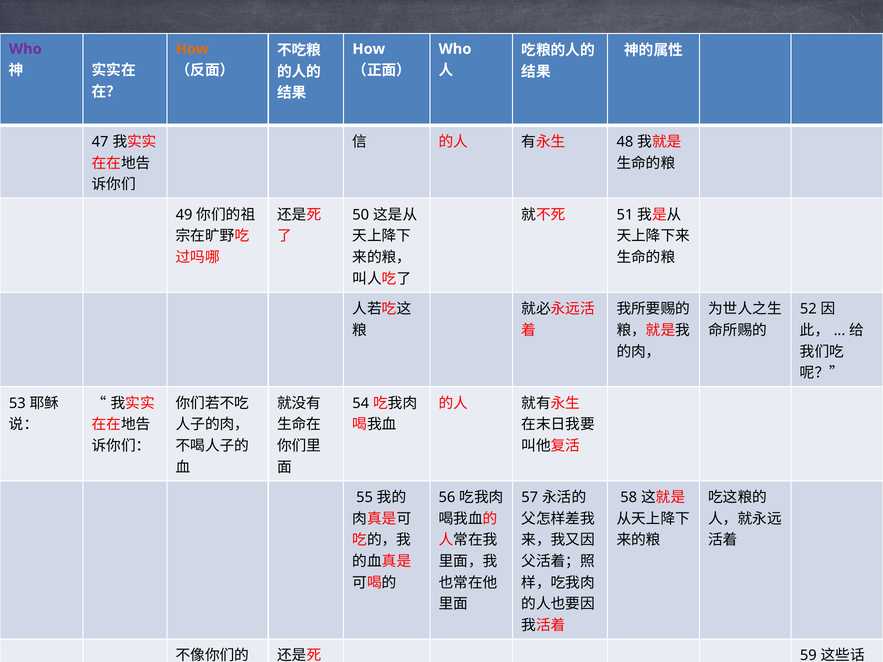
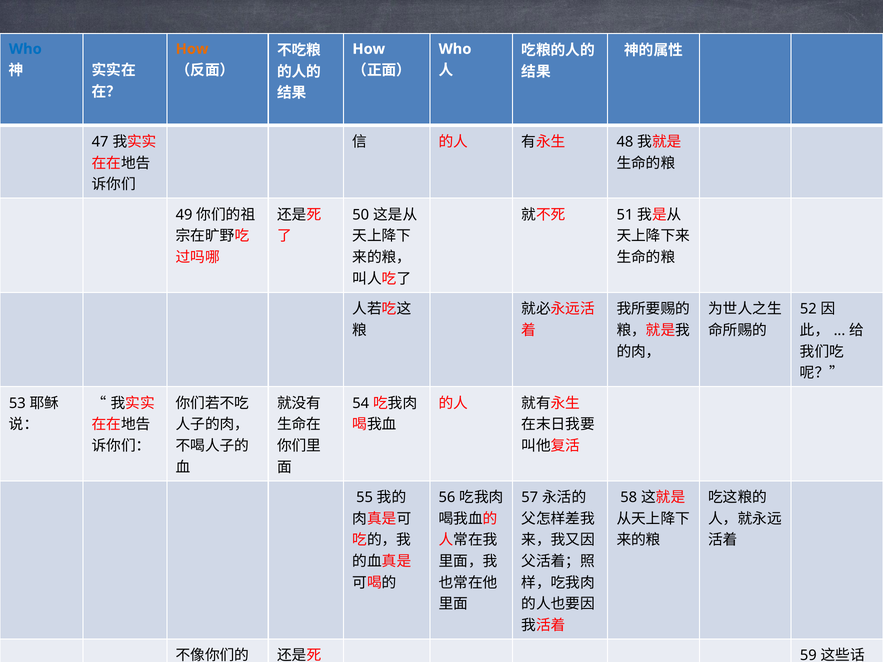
Who colour: purple -> blue (25, 49)
